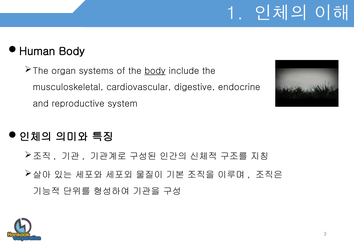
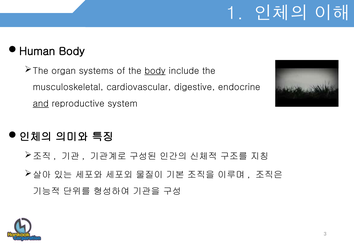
and underline: none -> present (41, 104)
